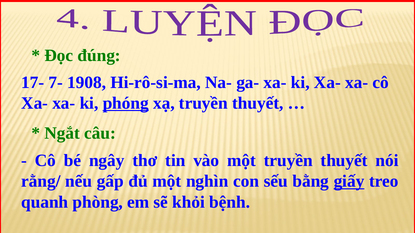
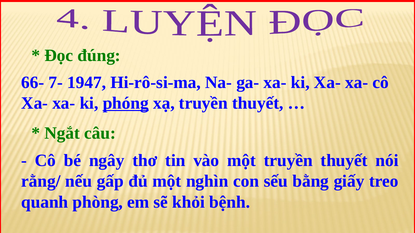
17-: 17- -> 66- (33, 83)
1908: 1908 -> 1947 (87, 83)
giấy underline: present -> none (349, 182)
